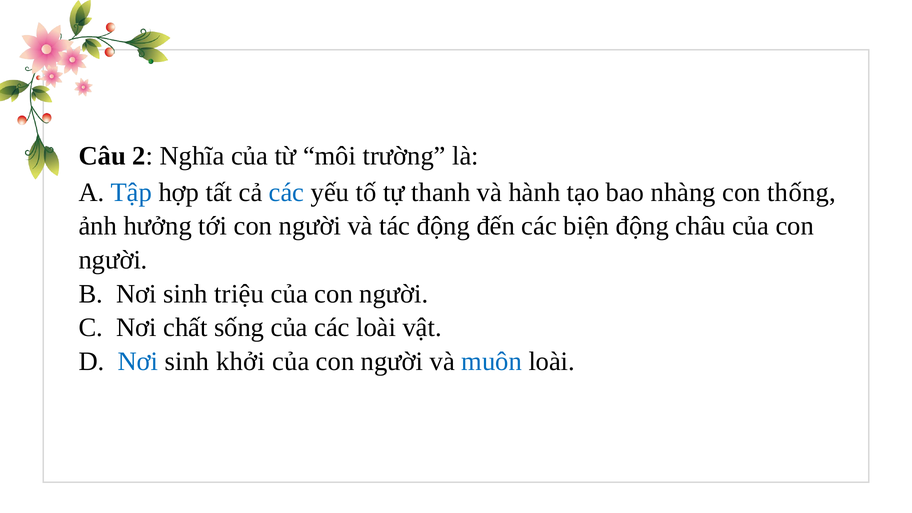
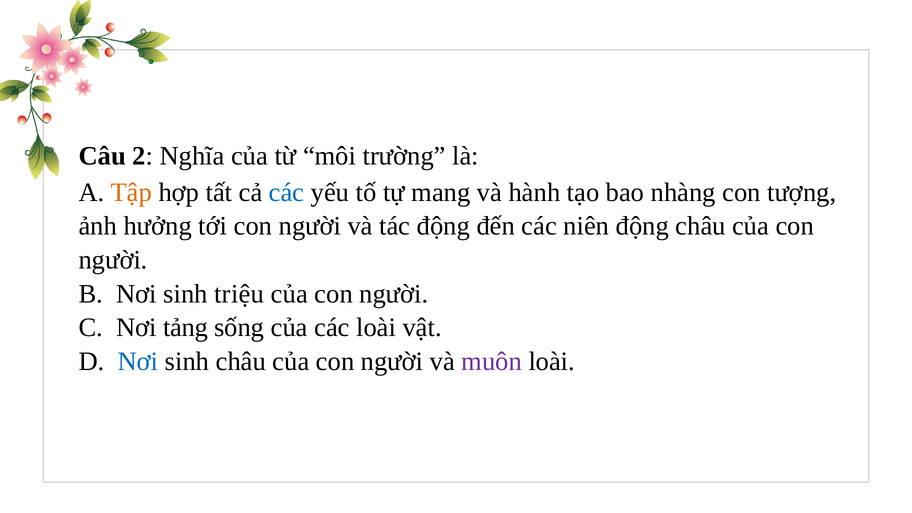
Tập colour: blue -> orange (131, 192)
thanh: thanh -> mang (441, 192)
thống: thống -> tượng (802, 192)
biện: biện -> niên (586, 226)
chất: chất -> tảng (186, 328)
sinh khởi: khởi -> châu (241, 361)
muôn colour: blue -> purple (492, 361)
